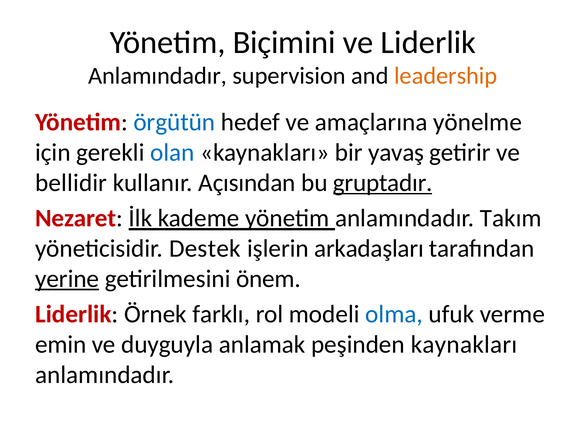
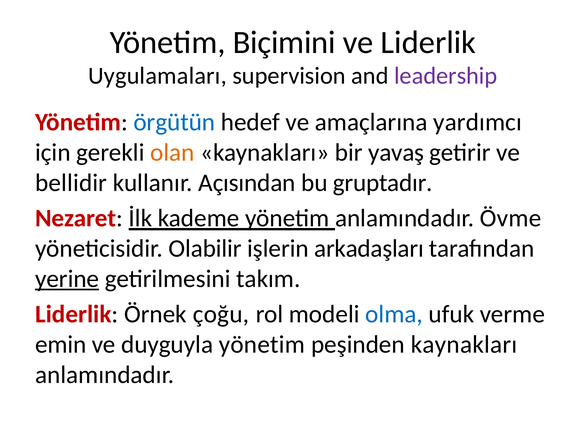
Anlamındadır: Anlamındadır -> Uygulamaları (157, 76)
leadership colour: orange -> purple (446, 76)
yönelme: yönelme -> yardımcı (477, 122)
olan colour: blue -> orange (172, 153)
gruptadır underline: present -> none (383, 183)
Takım: Takım -> Övme (511, 218)
Destek: Destek -> Olabilir (205, 249)
önem: önem -> takım (268, 279)
farklı: farklı -> çoğu (221, 315)
duyguyla anlamak: anlamak -> yönetim (262, 345)
